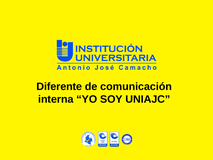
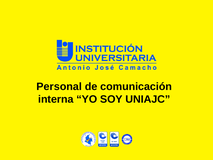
Diferente: Diferente -> Personal (59, 86)
